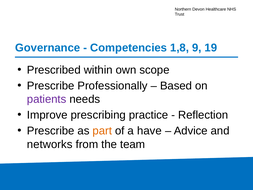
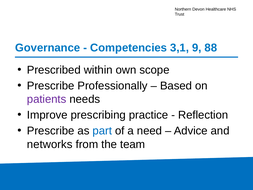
1,8: 1,8 -> 3,1 (180, 48)
19: 19 -> 88 (211, 48)
part colour: orange -> blue (102, 131)
have: have -> need (149, 131)
